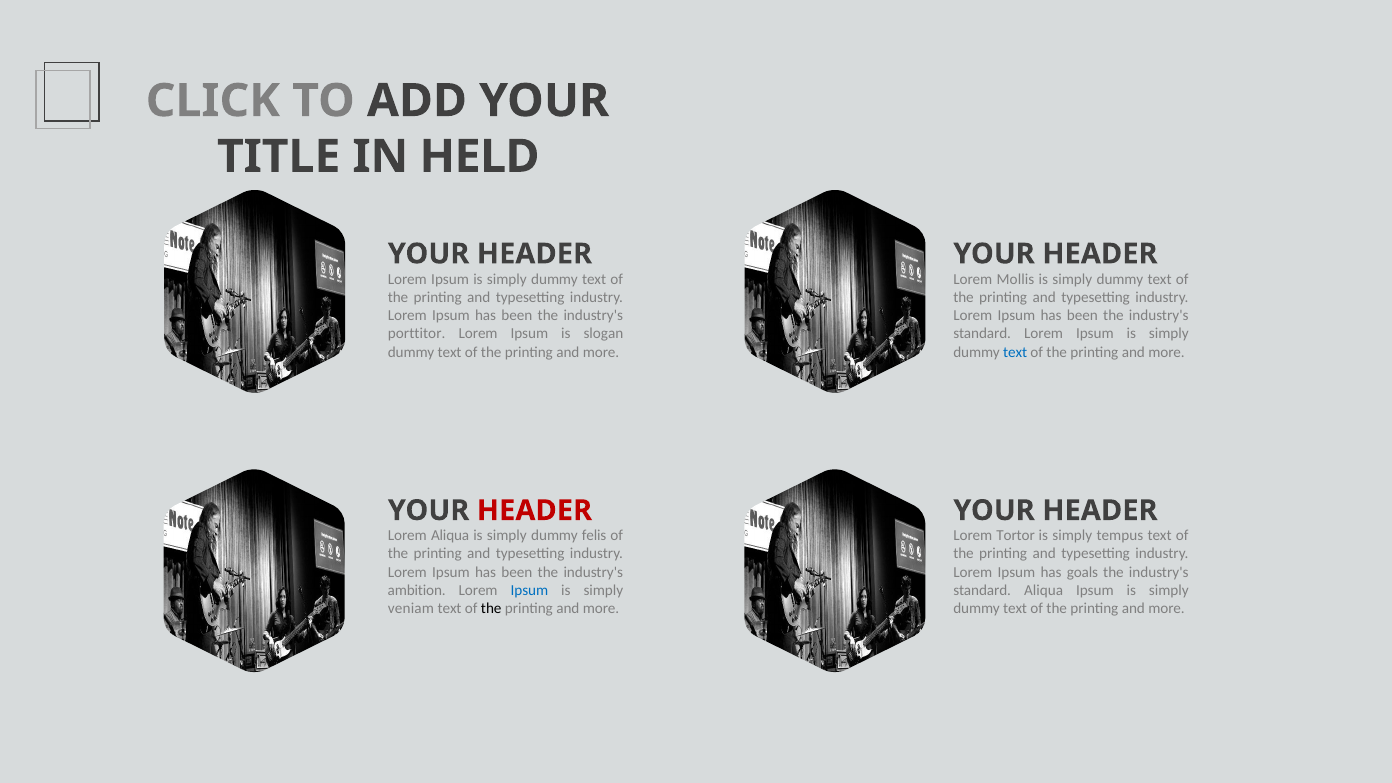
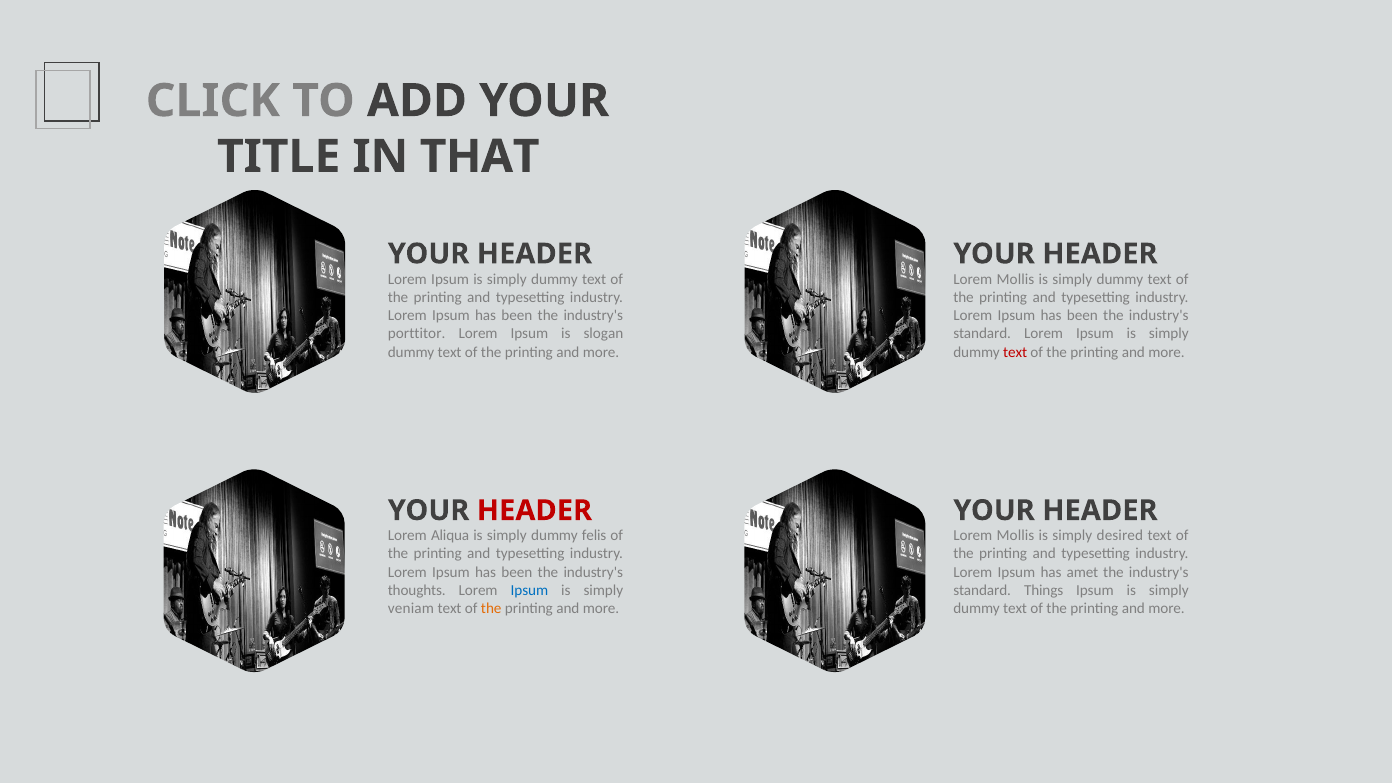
HELD: HELD -> THAT (480, 157)
text colour: blue -> red (1015, 352)
Tortor: Tortor -> Mollis (1016, 536)
tempus: tempus -> desired (1120, 536)
goals: goals -> amet (1083, 572)
ambition: ambition -> thoughts (417, 590)
standard Aliqua: Aliqua -> Things (1044, 590)
the colour: black -> orange (491, 609)
